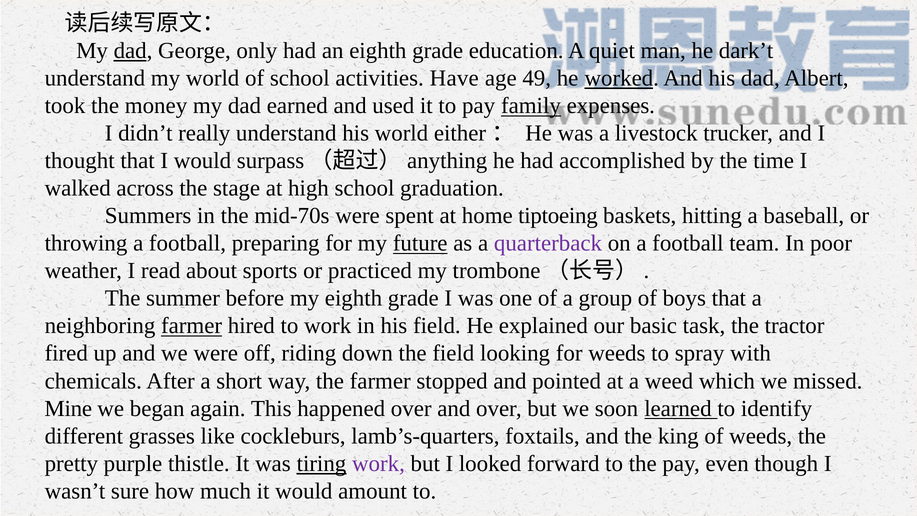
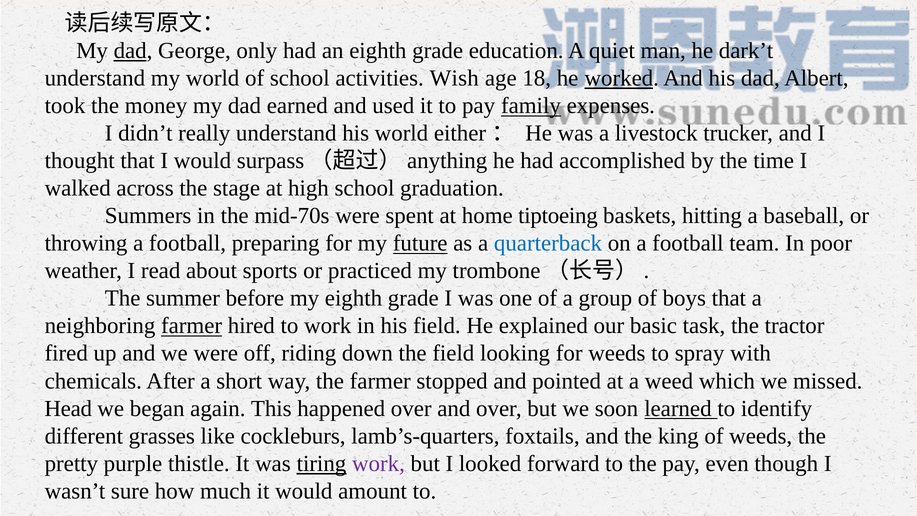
Have: Have -> Wish (454, 78)
49: 49 -> 18 (537, 78)
quarterback colour: purple -> blue (548, 243)
Mine: Mine -> Head (68, 408)
